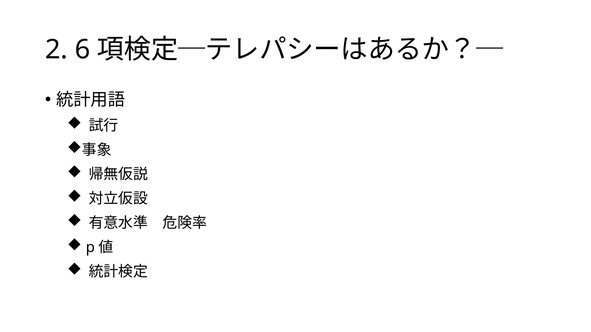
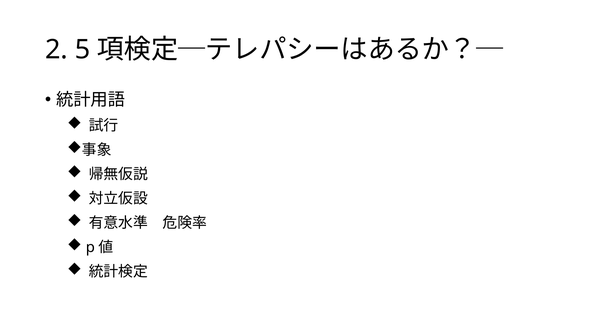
6: 6 -> 5 (83, 50)
